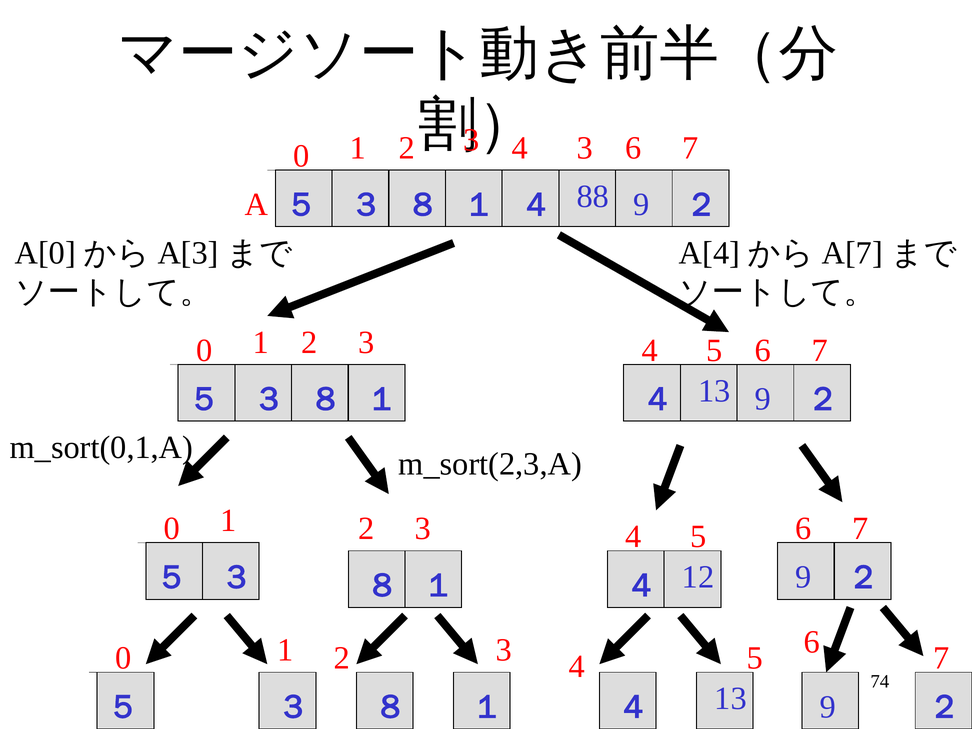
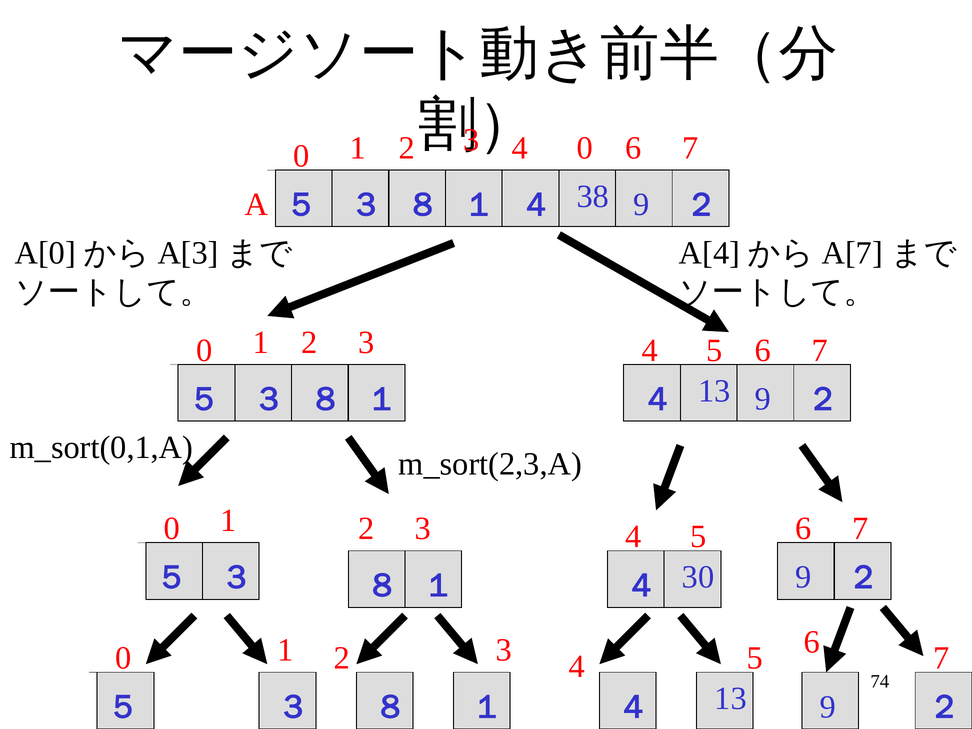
3: 3 -> 0 (585, 148)
88: 88 -> 38 (593, 197)
12: 12 -> 30 (698, 577)
